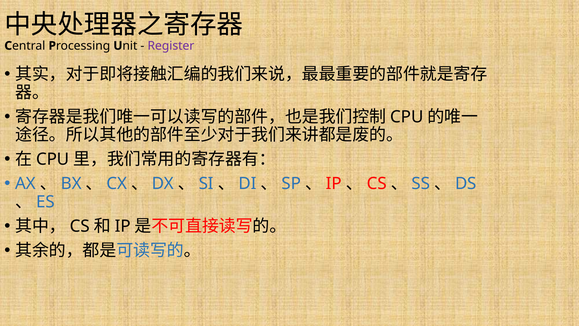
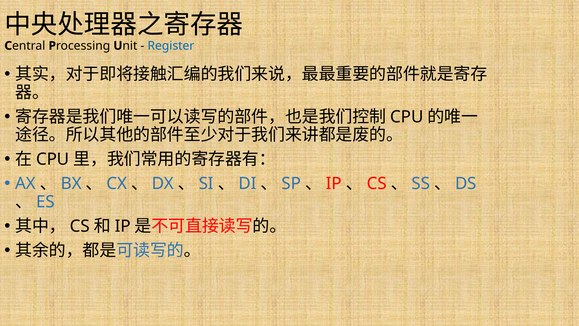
Register colour: purple -> blue (171, 46)
